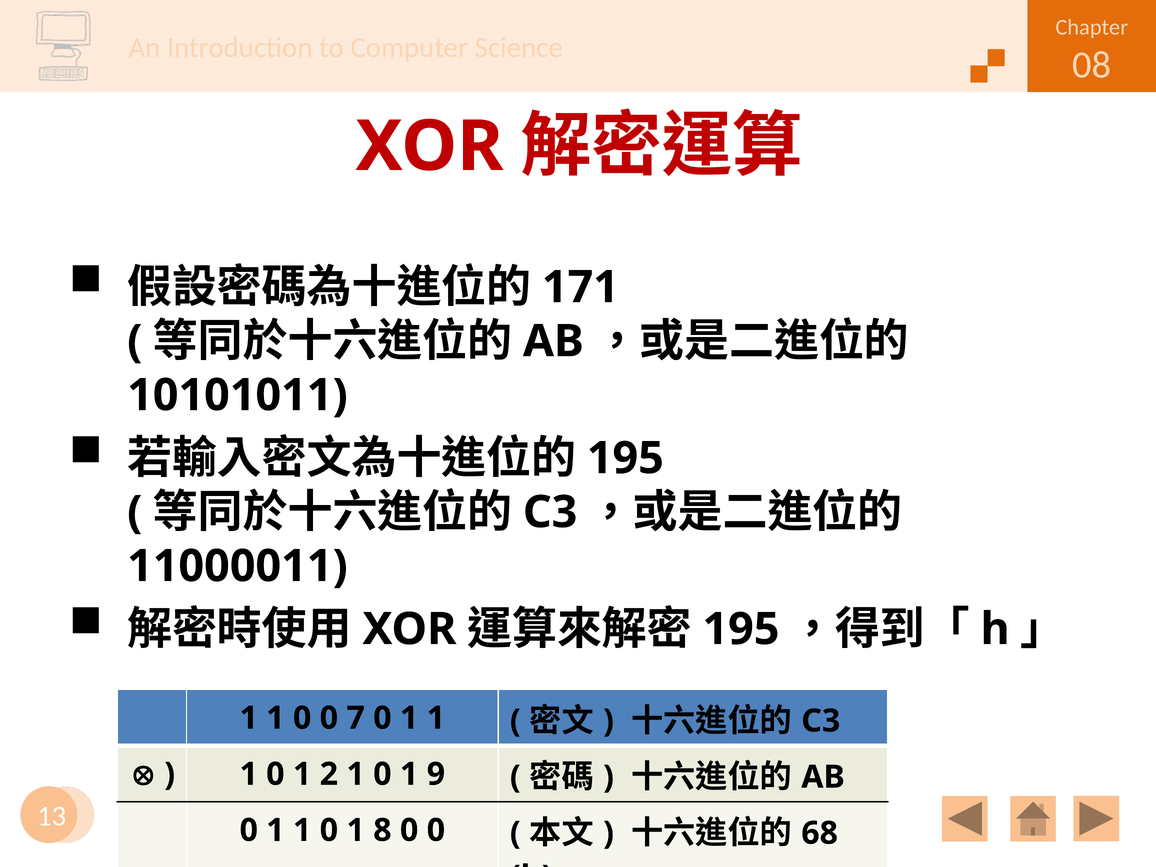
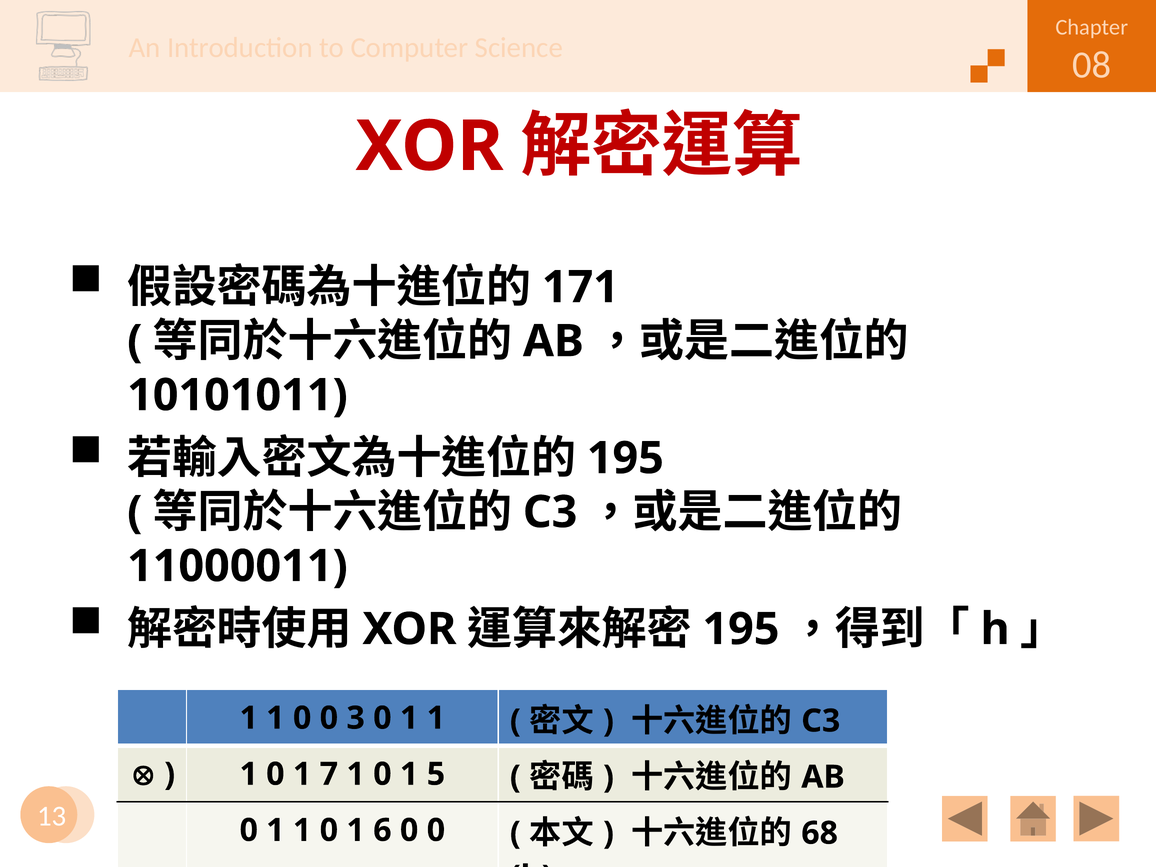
7: 7 -> 3 (356, 718)
2: 2 -> 7 (329, 774)
9: 9 -> 5 (436, 774)
8: 8 -> 6 (382, 830)
